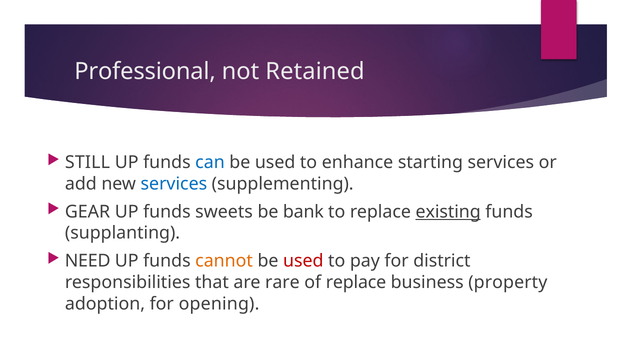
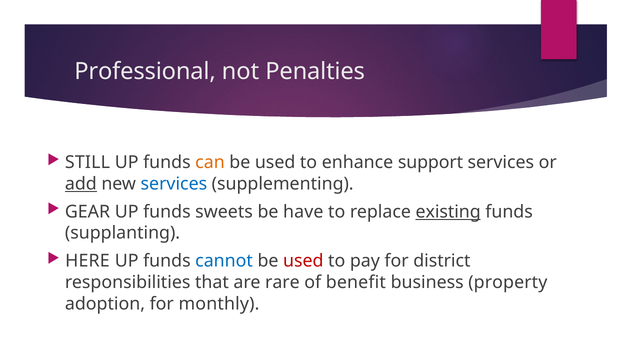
Retained: Retained -> Penalties (315, 72)
can colour: blue -> orange (210, 163)
starting: starting -> support (431, 163)
add underline: none -> present (81, 184)
bank: bank -> have (303, 212)
NEED: NEED -> HERE (87, 261)
cannot colour: orange -> blue (224, 261)
of replace: replace -> benefit (356, 283)
opening: opening -> monthly (219, 304)
